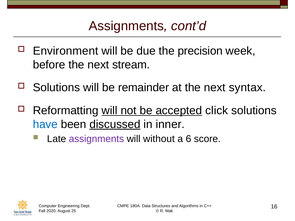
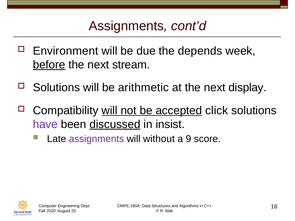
precision: precision -> depends (200, 51)
before underline: none -> present (49, 65)
remainder: remainder -> arithmetic (143, 88)
syntax: syntax -> display (248, 88)
Reformatting: Reformatting -> Compatibility (66, 111)
have colour: blue -> purple (45, 124)
inner: inner -> insist (170, 124)
6: 6 -> 9 (188, 139)
